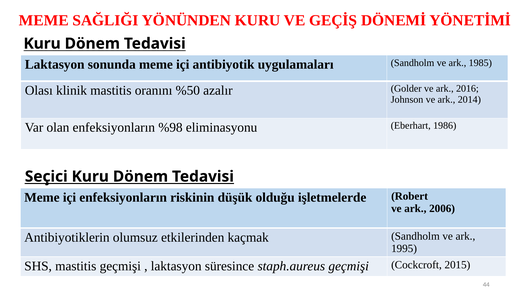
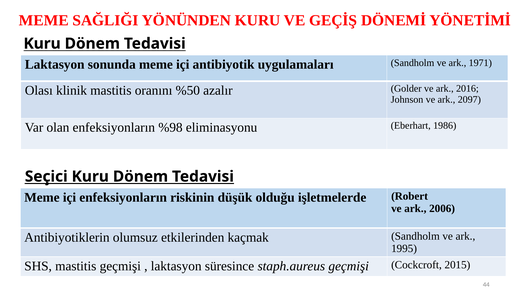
1985: 1985 -> 1971 (480, 63)
2014: 2014 -> 2097 (469, 100)
